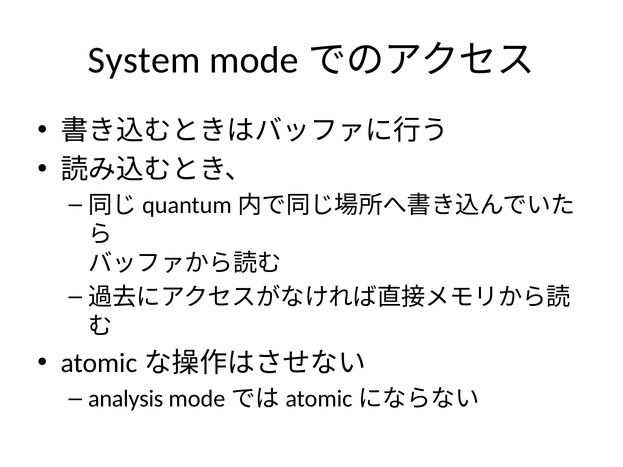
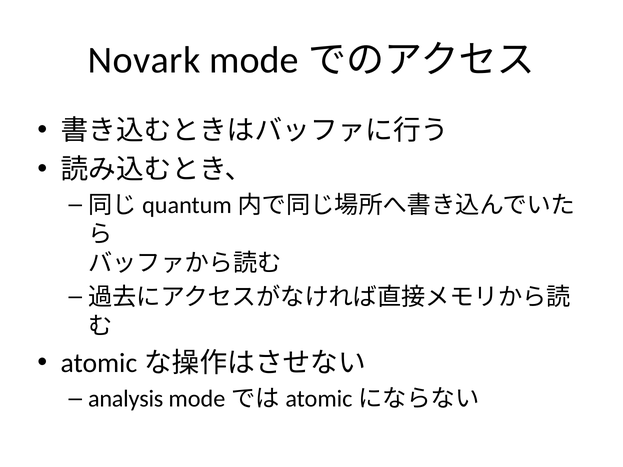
System: System -> Novark (144, 60)
